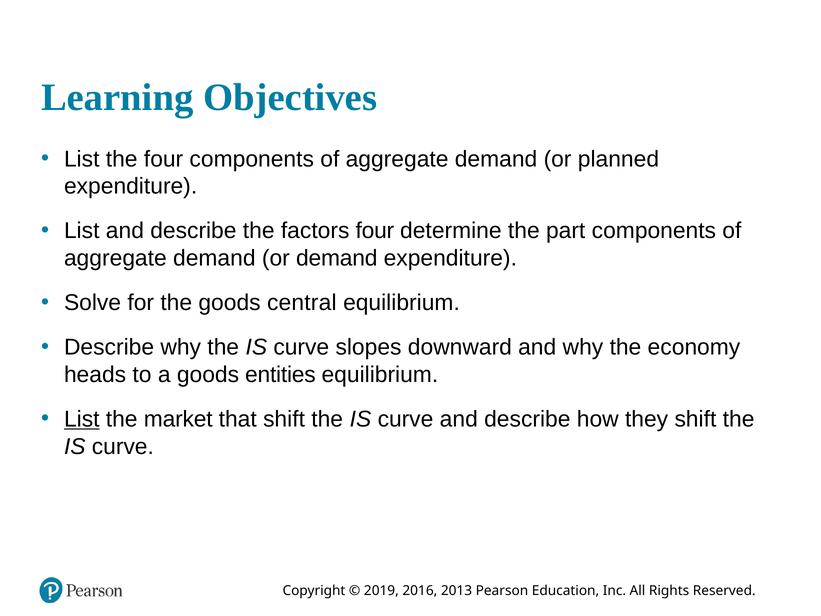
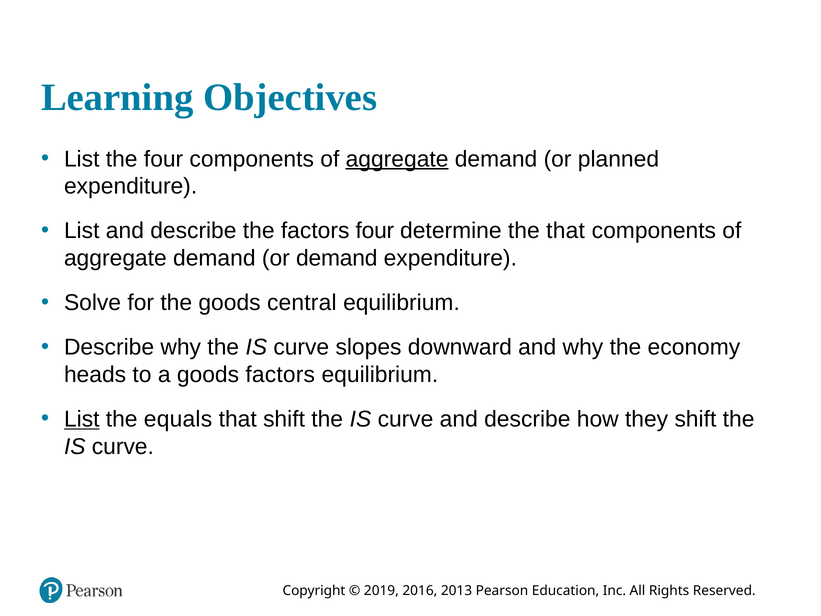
aggregate underline: none -> present (397, 159)
the part: part -> that (566, 231)
goods entities: entities -> factors (280, 375)
market: market -> equals (178, 419)
